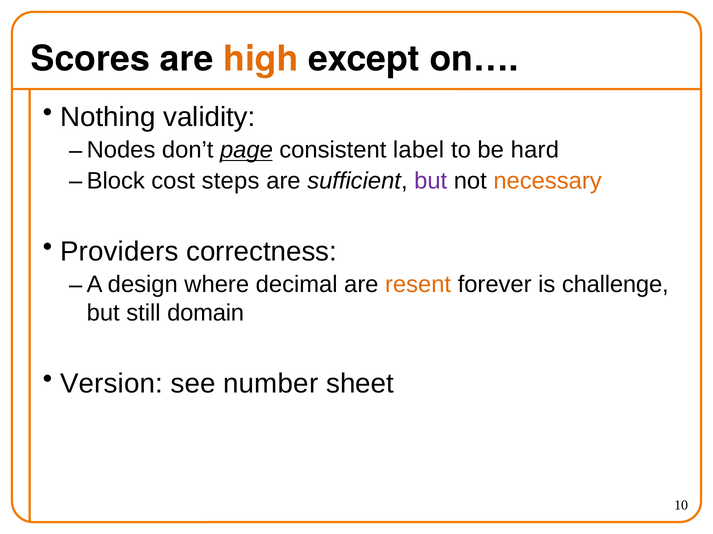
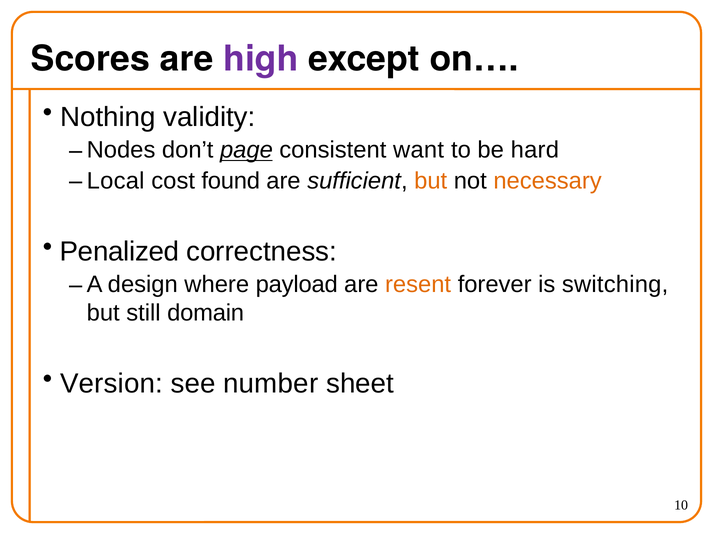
high colour: orange -> purple (261, 59)
label: label -> want (419, 150)
Block: Block -> Local (116, 181)
steps: steps -> found (231, 181)
but colour: purple -> orange (431, 181)
Providers: Providers -> Penalized (120, 252)
decimal: decimal -> payload (297, 285)
challenge: challenge -> switching (615, 285)
